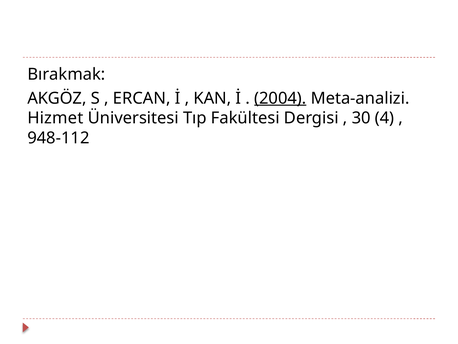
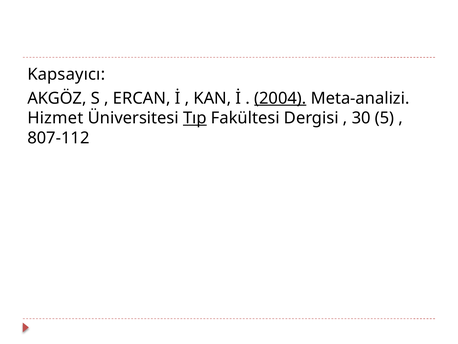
Bırakmak: Bırakmak -> Kapsayıcı (66, 74)
Tıp underline: none -> present (195, 118)
4: 4 -> 5 (385, 118)
948-112: 948-112 -> 807-112 (58, 138)
